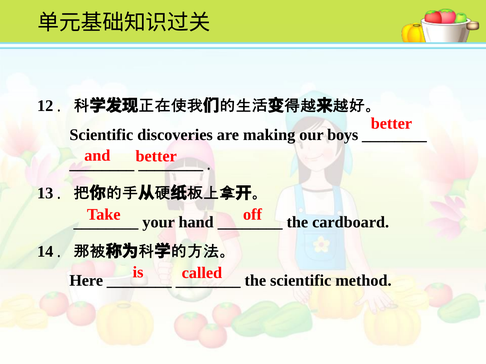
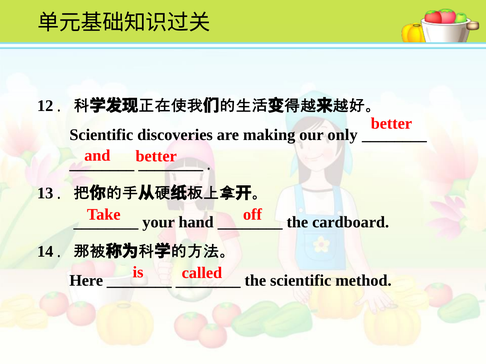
boys: boys -> only (343, 135)
